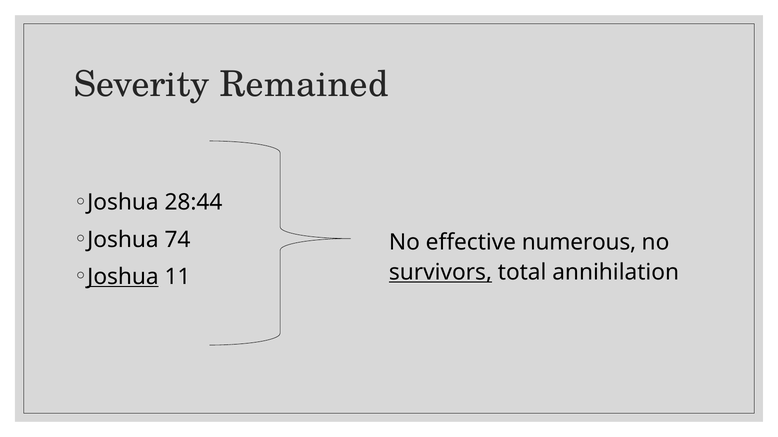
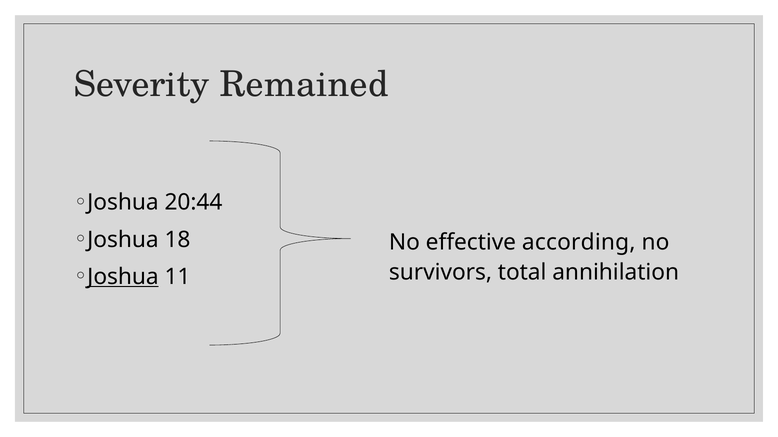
28:44: 28:44 -> 20:44 (193, 203)
74: 74 -> 18 (177, 240)
numerous: numerous -> according (579, 243)
survivors underline: present -> none (441, 273)
